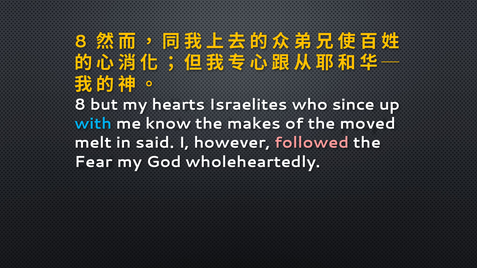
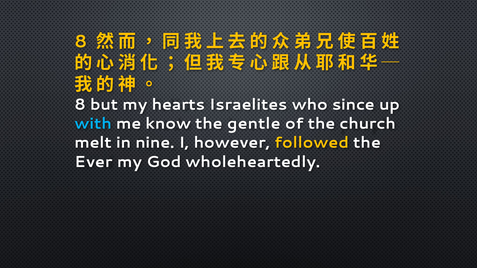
makes: makes -> gentle (254, 124)
moved: moved -> church (368, 124)
said: said -> nine (155, 143)
followed colour: pink -> yellow (312, 143)
Fear: Fear -> Ever (94, 162)
